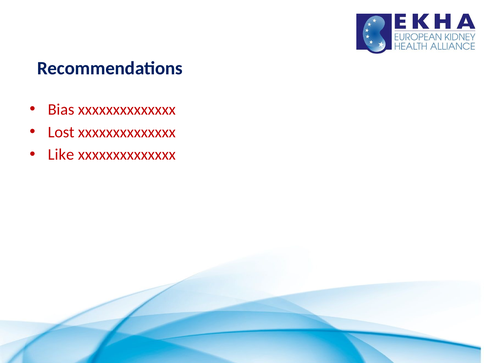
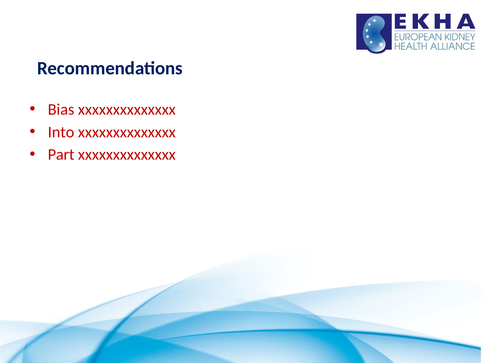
Lost: Lost -> Into (61, 132)
Like: Like -> Part (61, 155)
